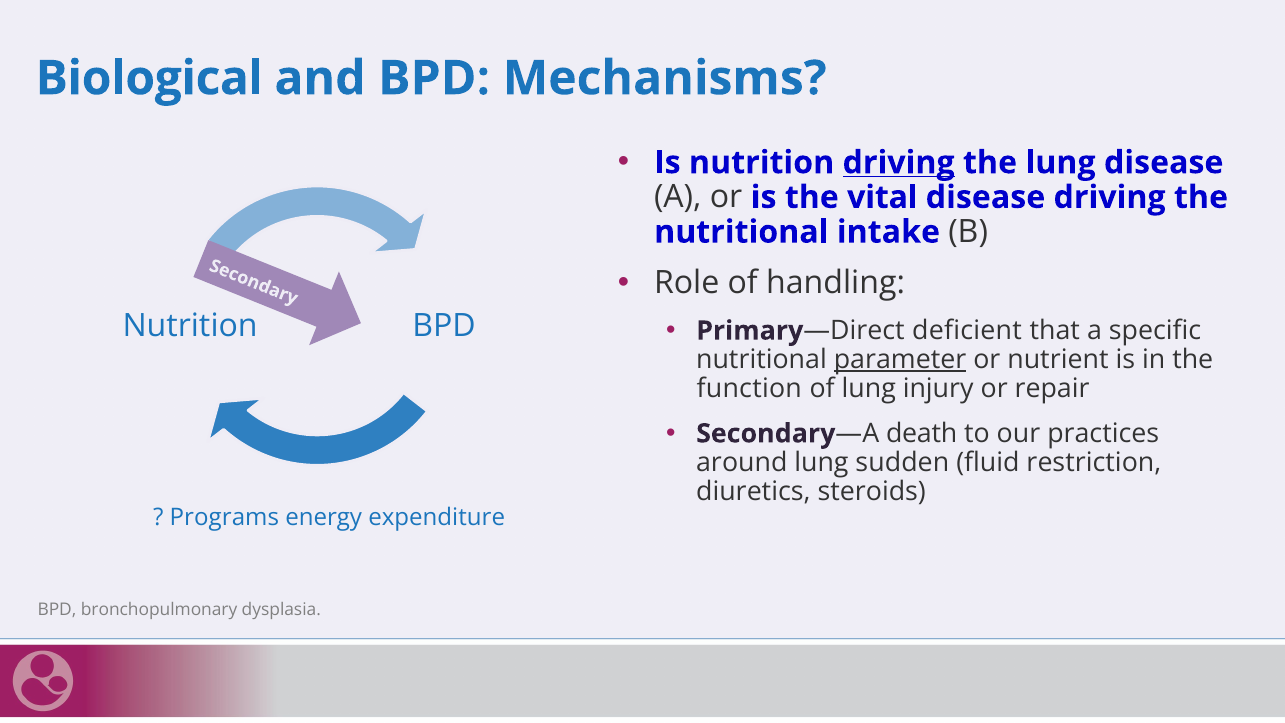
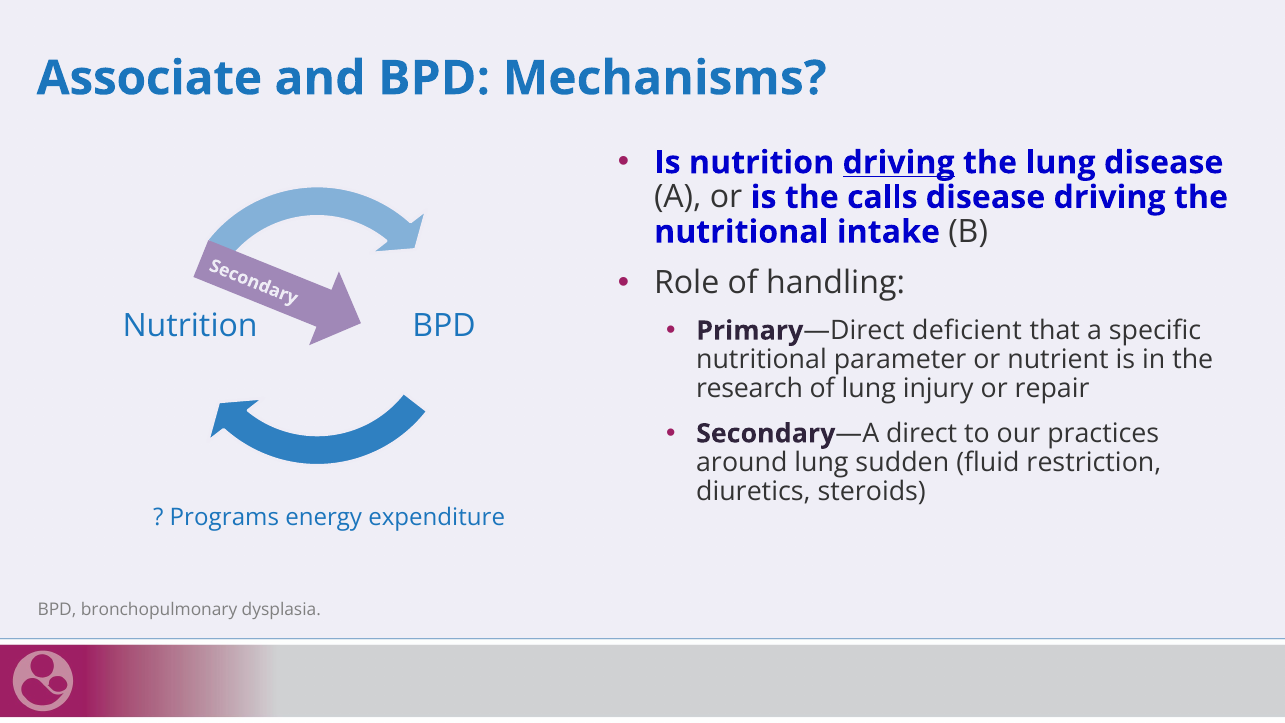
Biological: Biological -> Associate (149, 78)
vital: vital -> calls (882, 197)
parameter underline: present -> none (900, 360)
function: function -> research (750, 388)
death: death -> direct (922, 433)
